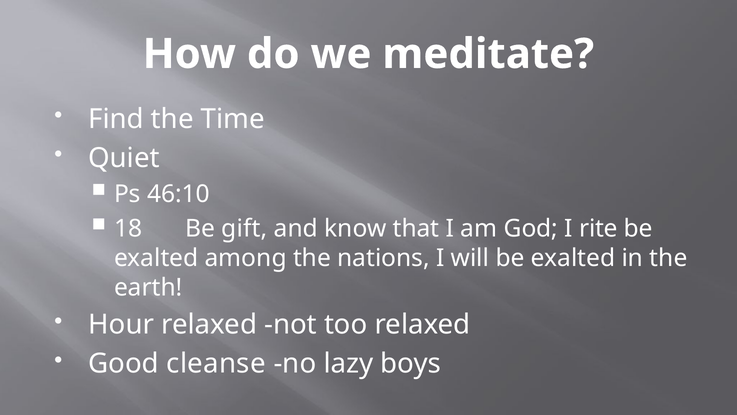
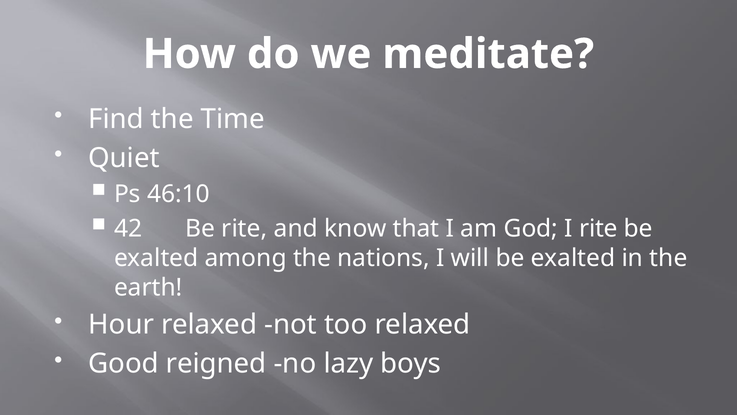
18: 18 -> 42 (128, 228)
Be gift: gift -> rite (244, 228)
cleanse: cleanse -> reigned (216, 363)
